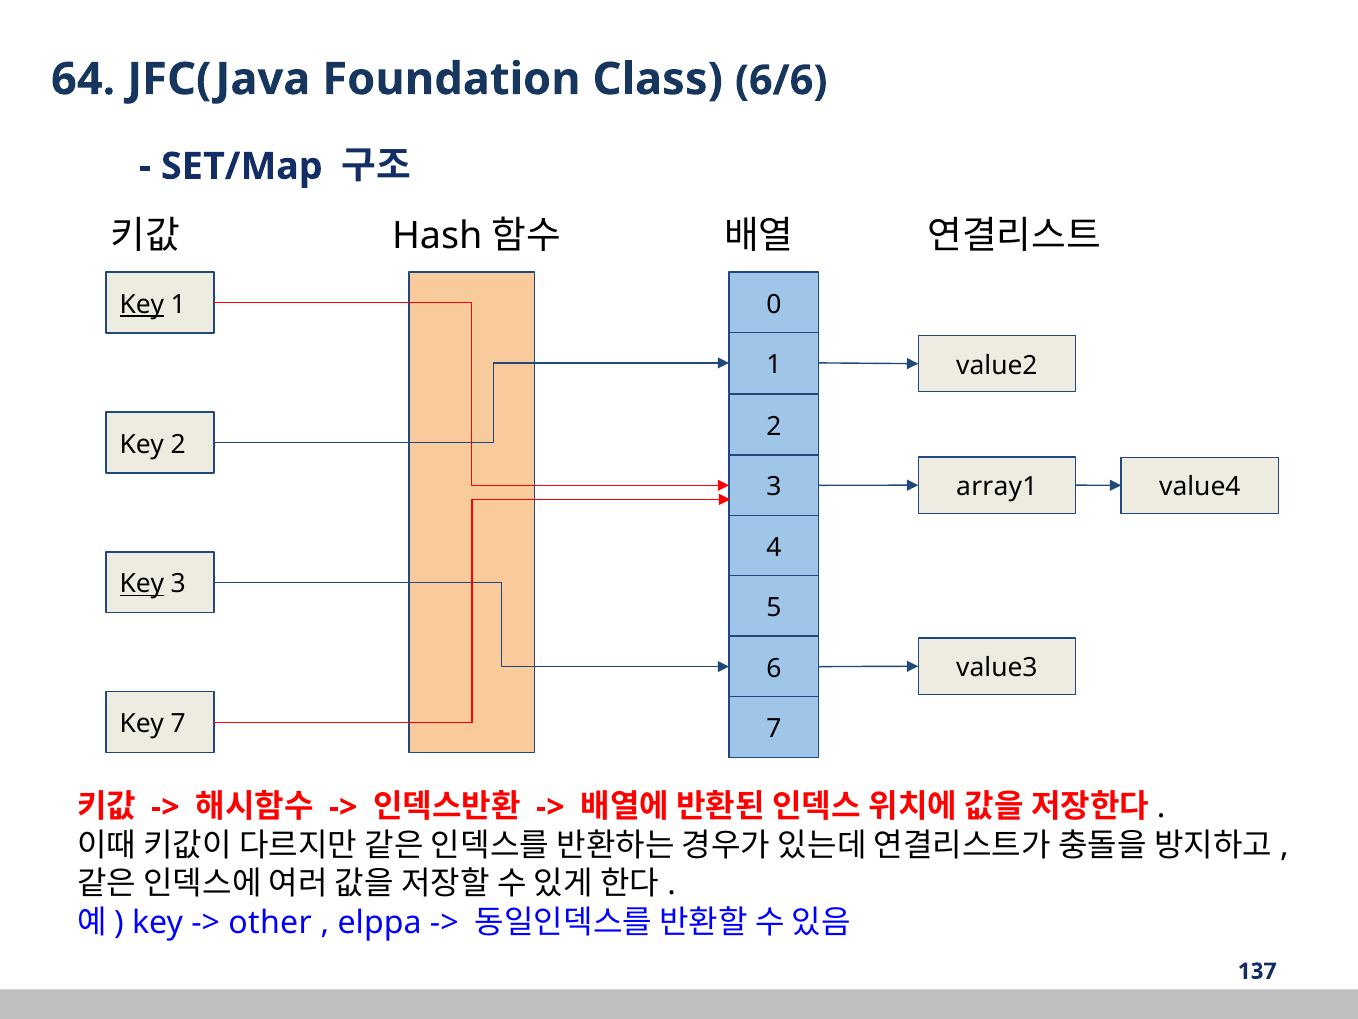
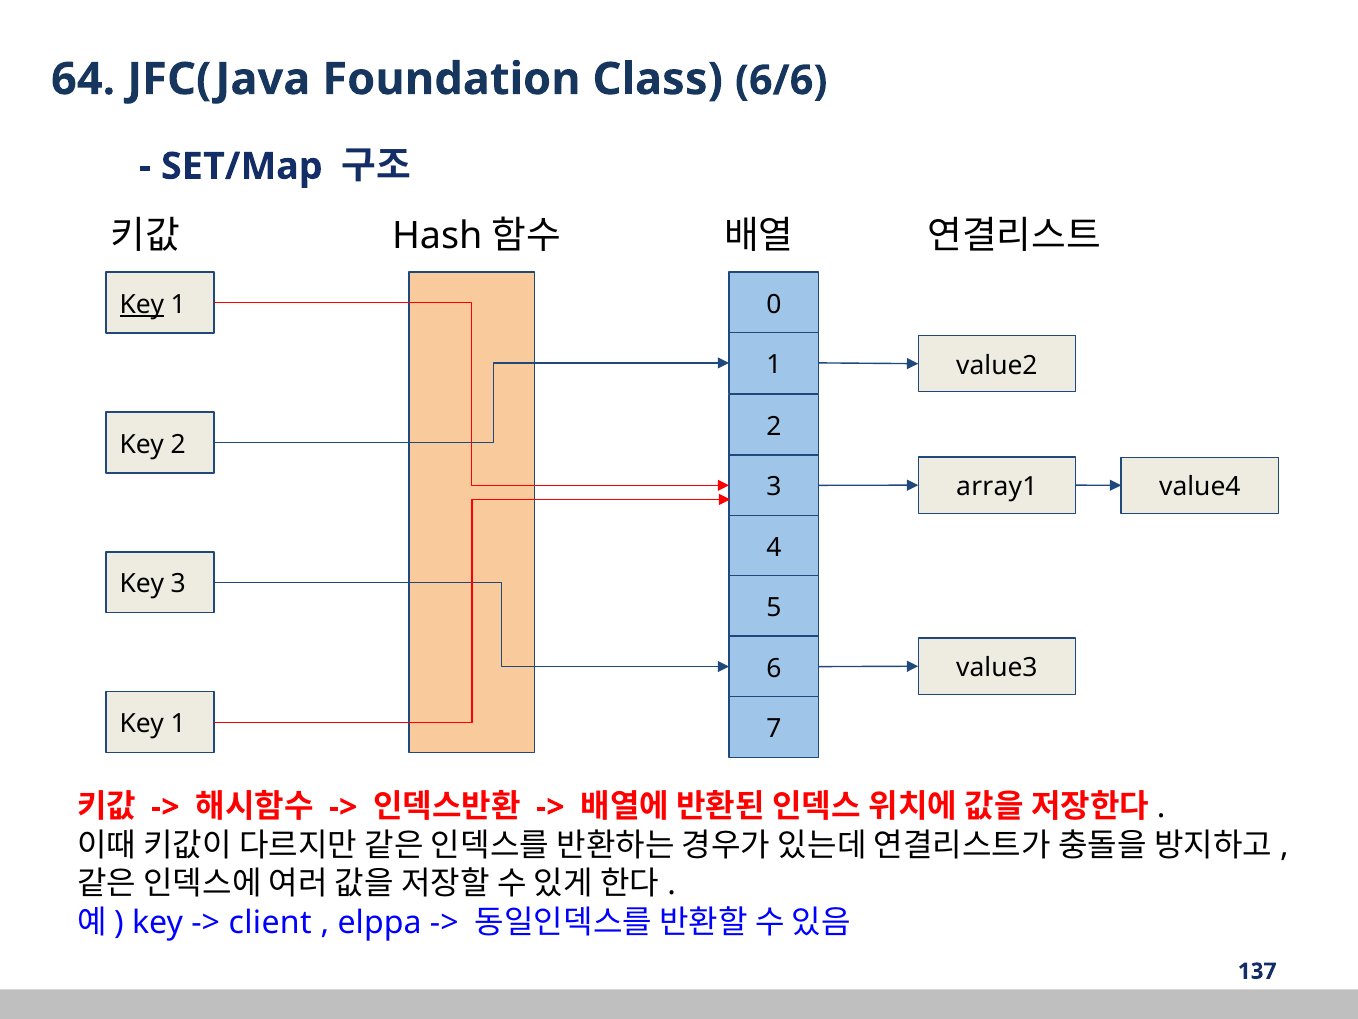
Key underline: present -> none (142, 584)
7: 7 -> 1 (178, 724)
other: other -> client (270, 922)
